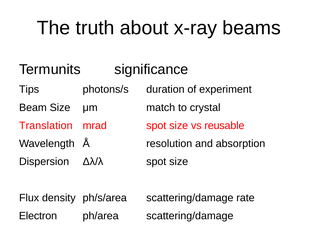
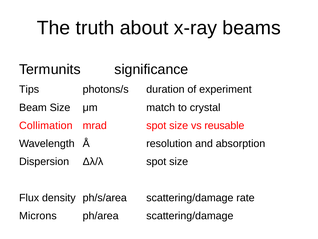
Translation: Translation -> Collimation (46, 125)
Electron: Electron -> Microns (38, 215)
